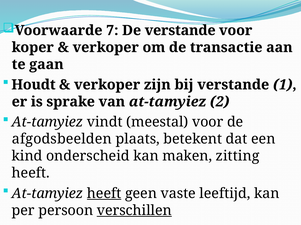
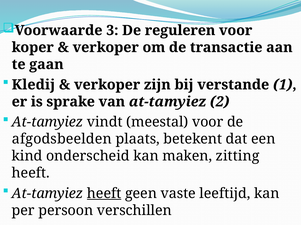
7: 7 -> 3 (112, 30)
De verstande: verstande -> reguleren (180, 30)
Houdt: Houdt -> Kledij (33, 85)
verschillen underline: present -> none (134, 211)
